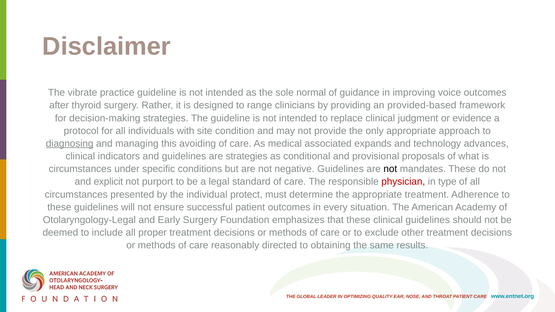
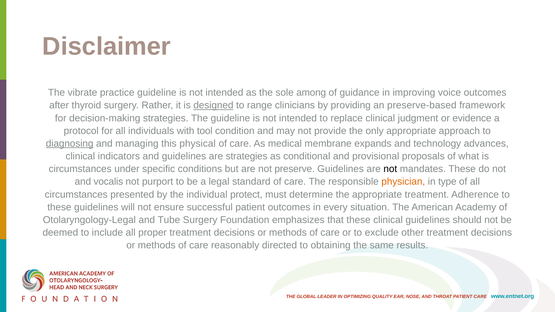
normal: normal -> among (311, 93)
designed underline: none -> present (213, 105)
provided-based: provided-based -> preserve-based (422, 105)
site: site -> tool (205, 131)
avoiding: avoiding -> physical (198, 144)
associated: associated -> membrane (328, 144)
negative: negative -> preserve (295, 169)
explicit: explicit -> vocalis (108, 182)
physician colour: red -> orange (403, 182)
Early: Early -> Tube (169, 220)
